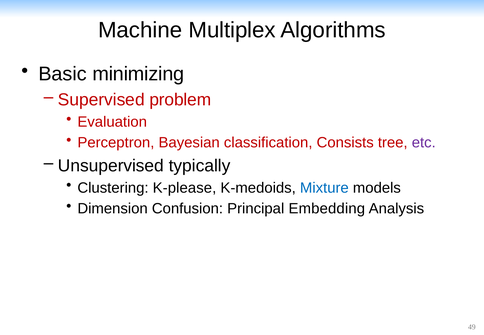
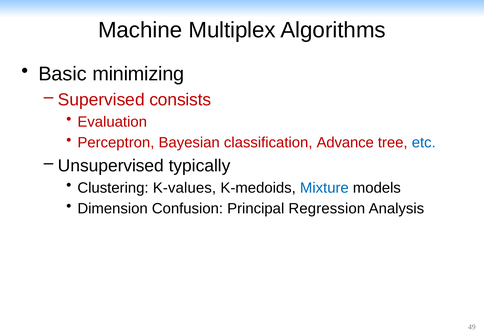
problem: problem -> consists (180, 100)
Consists: Consists -> Advance (345, 143)
etc colour: purple -> blue (424, 143)
K-please: K-please -> K-values (184, 188)
Embedding: Embedding -> Regression (327, 209)
